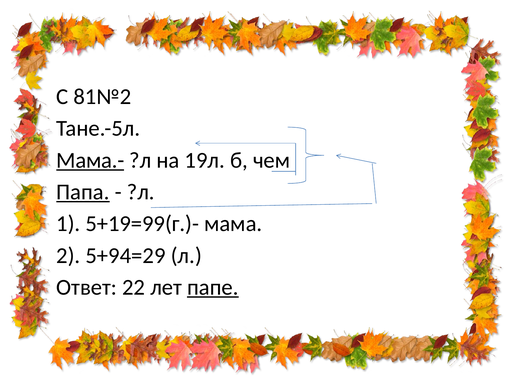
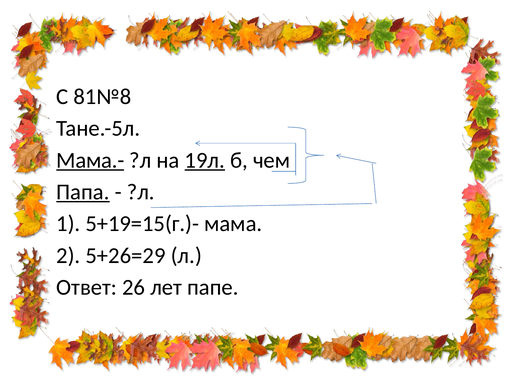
81№2: 81№2 -> 81№8 (102, 97)
19л underline: none -> present (205, 160)
5+19=99(г.)-: 5+19=99(г.)- -> 5+19=15(г.)- (142, 224)
5+94=29: 5+94=29 -> 5+26=29 (126, 256)
22: 22 -> 26 (134, 288)
папе underline: present -> none (213, 288)
